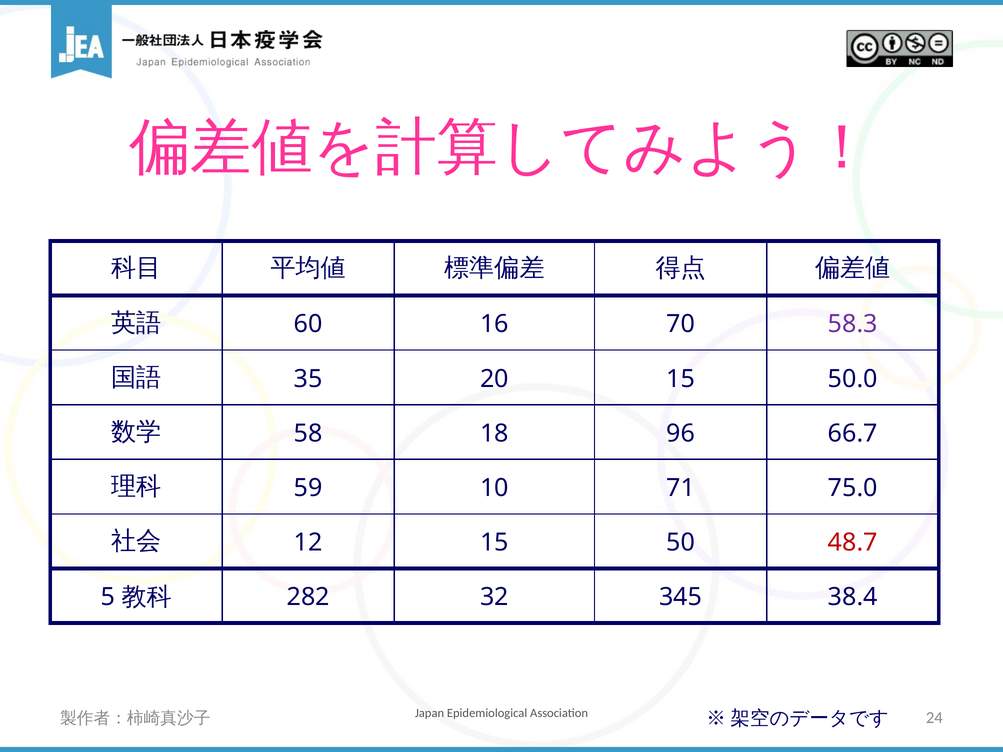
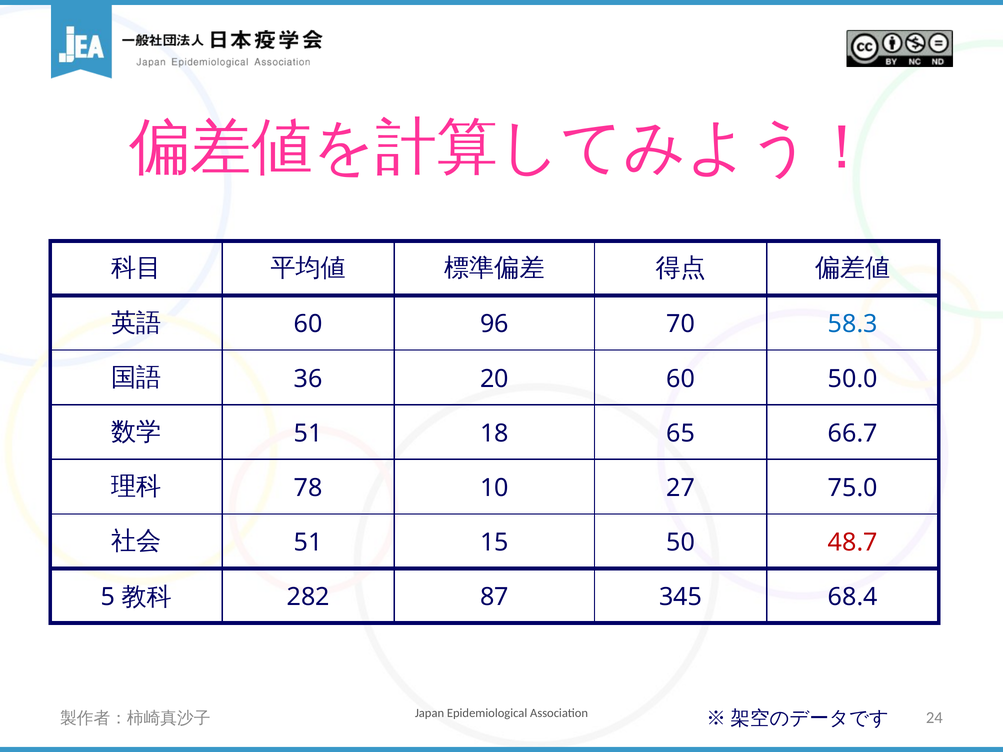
16: 16 -> 96 (494, 324)
58.3 colour: purple -> blue (853, 324)
35: 35 -> 36 (308, 379)
20 15: 15 -> 60 (681, 379)
58: 58 -> 51 (308, 434)
96: 96 -> 65 (681, 434)
59: 59 -> 78 (308, 488)
71: 71 -> 27 (681, 488)
12: 12 -> 51 (308, 543)
32: 32 -> 87 (494, 597)
38.4: 38.4 -> 68.4 (853, 597)
